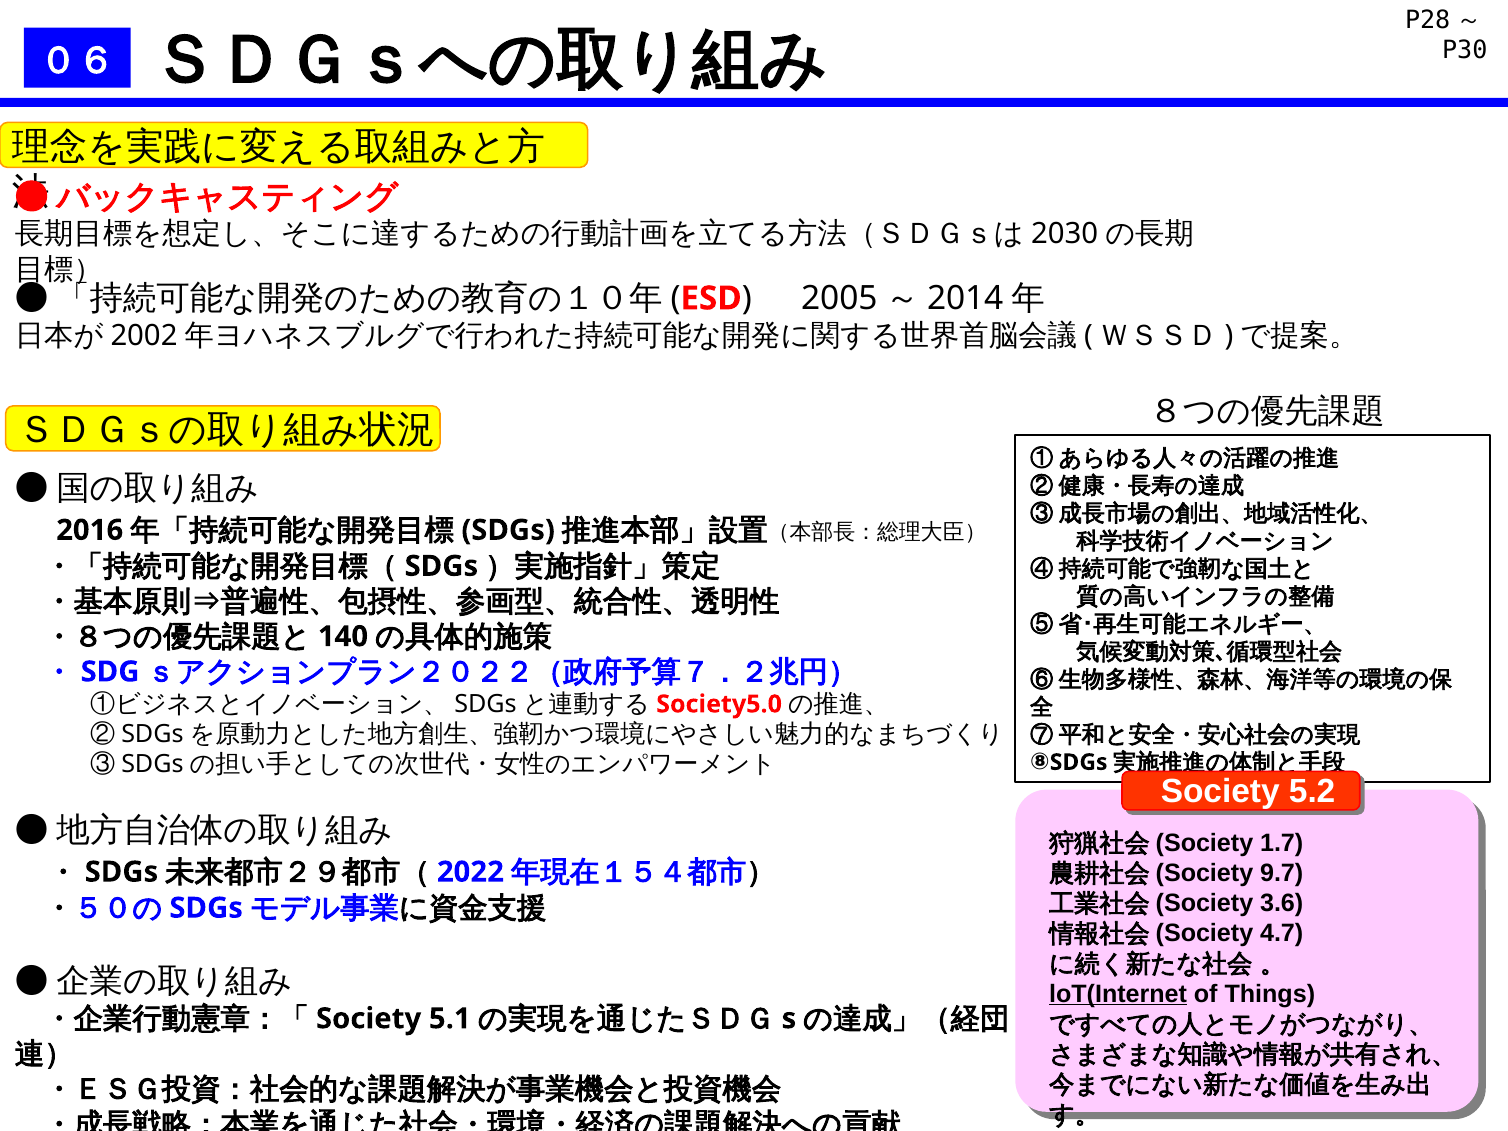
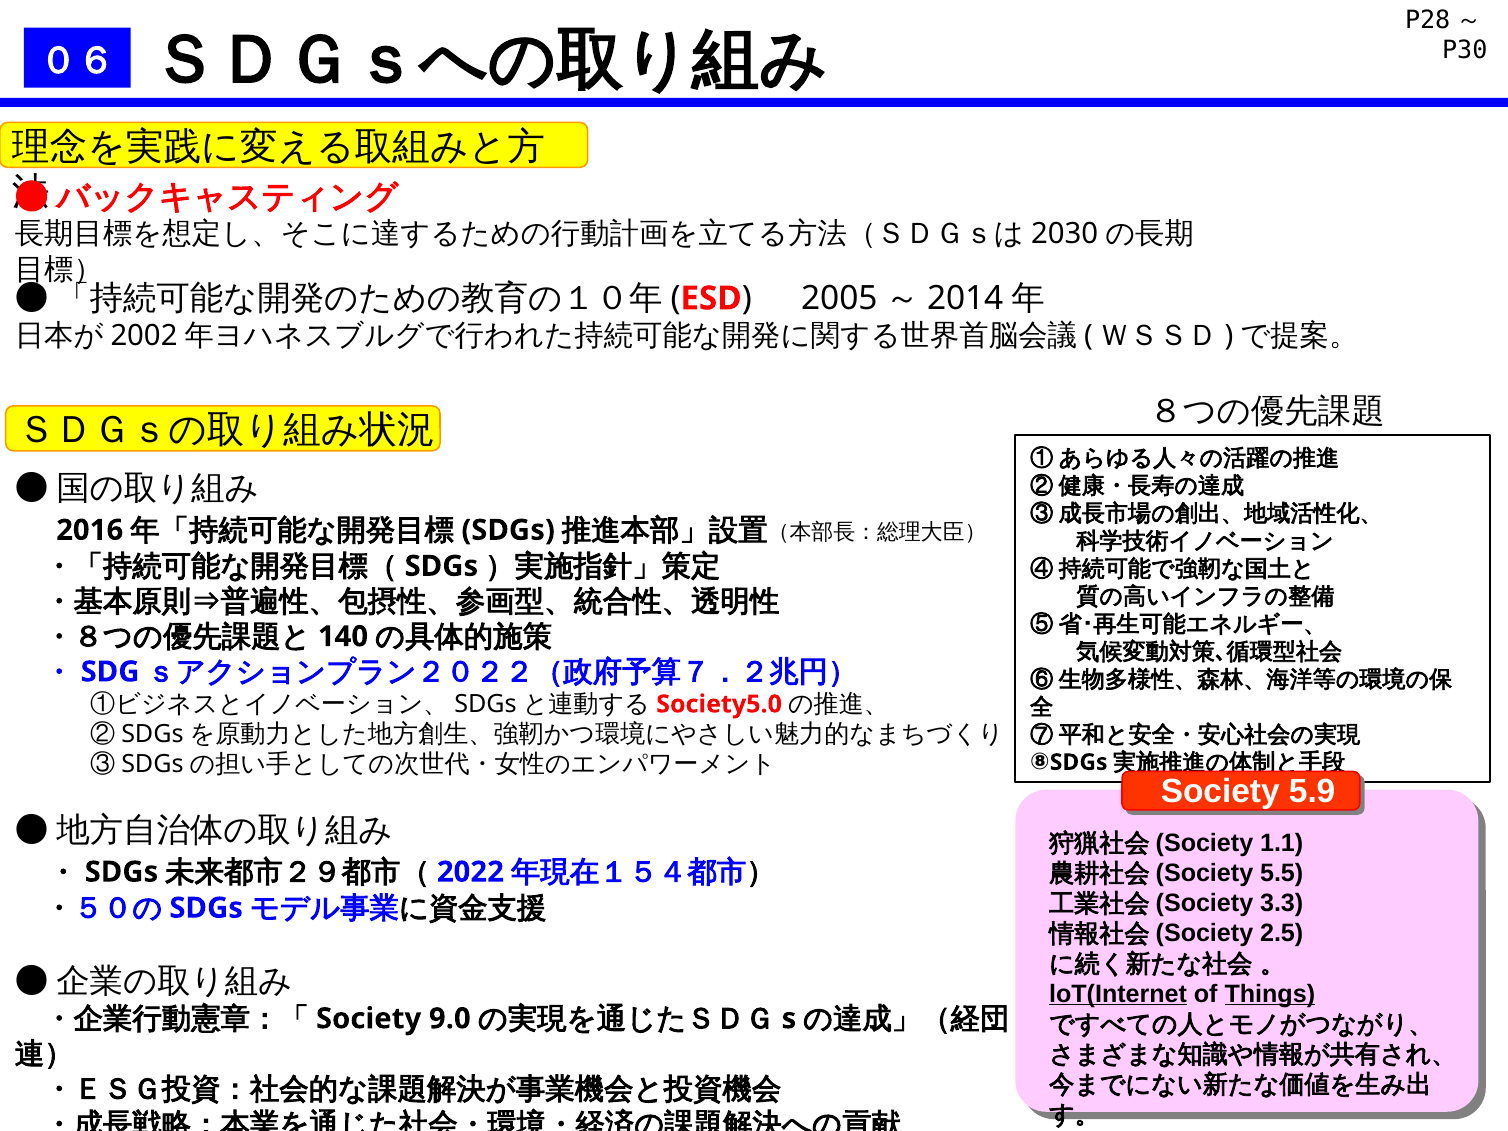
5.2: 5.2 -> 5.9 (1312, 792)
1.7: 1.7 -> 1.1 (1282, 843)
9.7: 9.7 -> 5.5 (1282, 873)
3.6: 3.6 -> 3.3 (1282, 903)
4.7: 4.7 -> 2.5 (1282, 934)
Things underline: none -> present (1270, 994)
5.1: 5.1 -> 9.0 (450, 1019)
